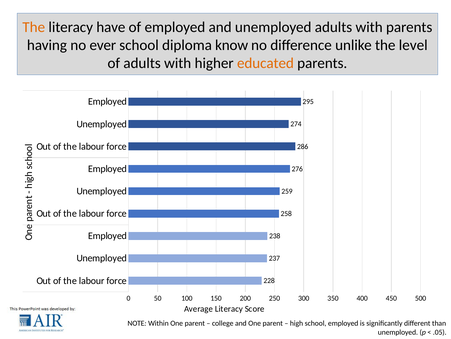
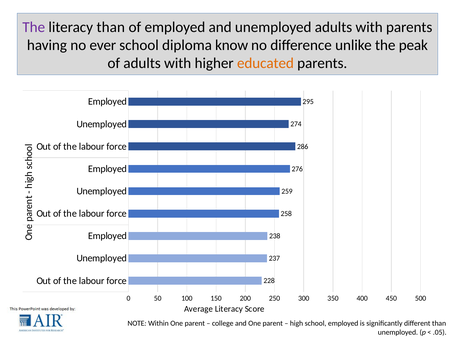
The colour: orange -> purple (34, 27)
literacy have: have -> than (111, 27)
level: level -> peak (413, 45)
